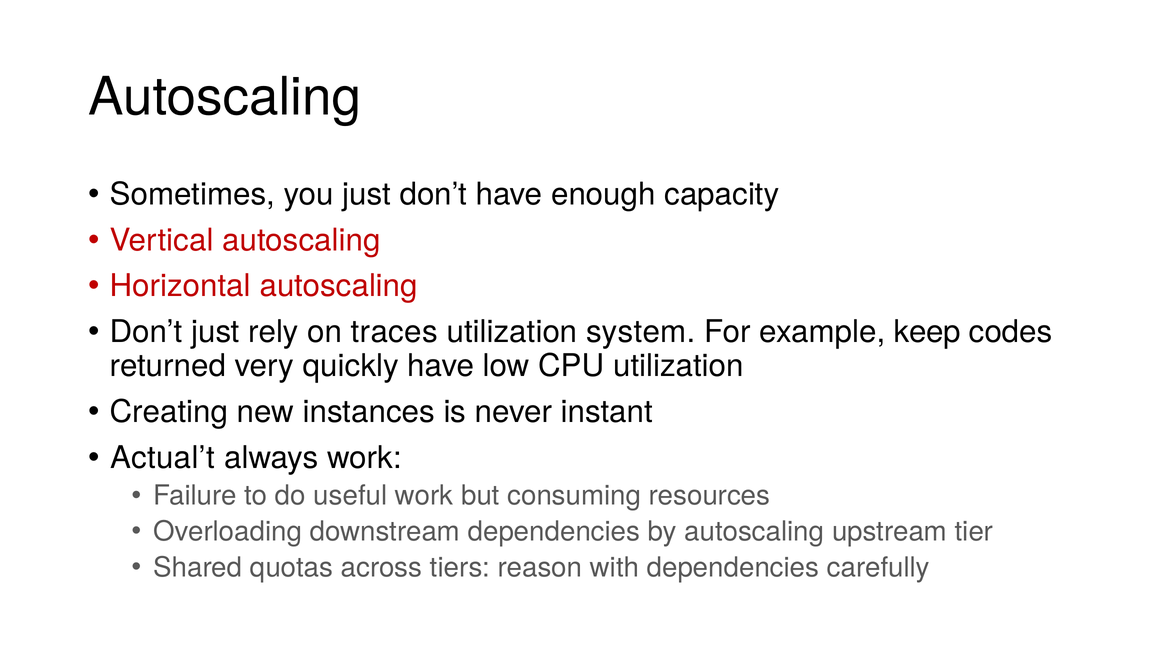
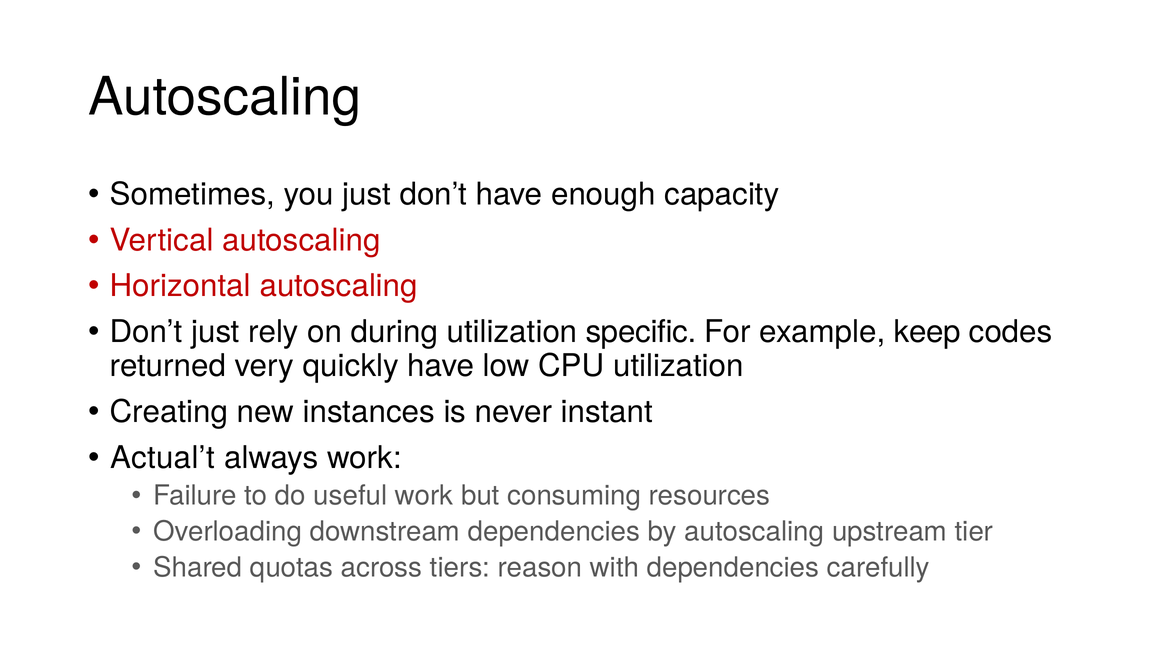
traces: traces -> during (394, 332)
system: system -> specific (641, 332)
